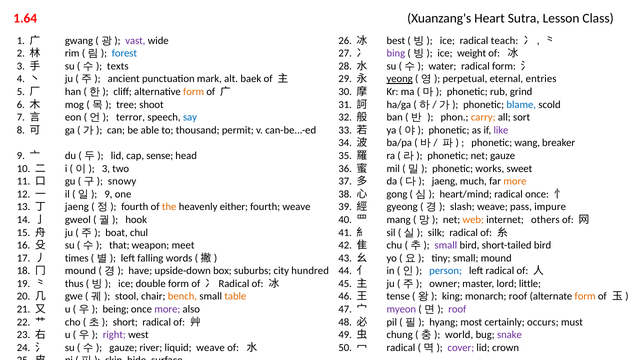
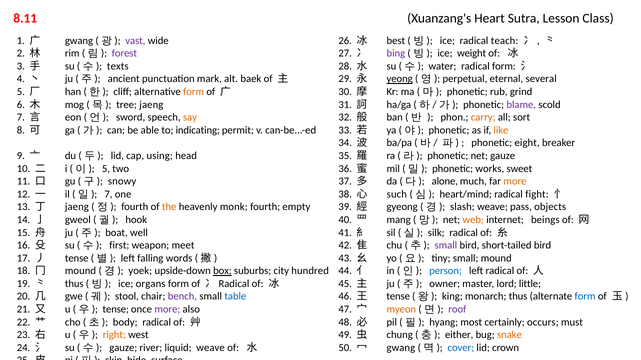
1.64: 1.64 -> 8.11 (25, 18)
forest colour: blue -> purple (124, 53)
entries: entries -> several (541, 79)
tree shoot: shoot -> jaeng (151, 105)
blame colour: blue -> purple (521, 105)
terror: terror -> sword (131, 118)
say colour: blue -> orange (190, 118)
thousand: thousand -> indicating (198, 130)
like colour: purple -> orange (501, 130)
wang: wang -> eight (527, 143)
sense: sense -> using (160, 156)
3: 3 -> 5 (106, 169)
jaeng: jaeng -> alone (445, 182)
9: 9 -> 7 (108, 194)
gong: gong -> such (397, 194)
radical once: once -> fight (537, 194)
either: either -> monk (234, 207)
fourth weave: weave -> empty (296, 207)
impure: impure -> objects (550, 207)
others: others -> beings (545, 220)
chul: chul -> well (139, 233)
that: that -> first (119, 246)
times: times -> tense (77, 258)
have: have -> yoek (140, 271)
box underline: none -> present (222, 271)
double: double -> organs (151, 284)
bench colour: orange -> purple (182, 297)
table colour: orange -> blue (235, 297)
monarch roof: roof -> thus (518, 297)
form colour: orange -> blue (585, 297)
being: being -> tense (116, 310)
myeon colour: purple -> orange (401, 310)
short: short -> body (125, 323)
right colour: purple -> orange (114, 335)
world: world -> either (459, 335)
snake colour: purple -> orange (509, 335)
radical: radical -> gwang (401, 348)
cover colour: purple -> blue (461, 348)
